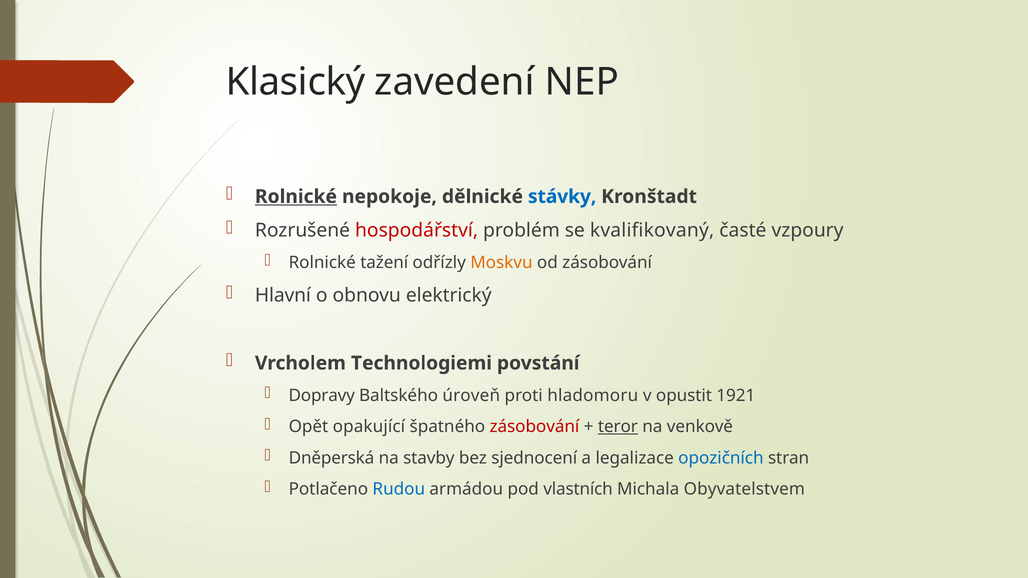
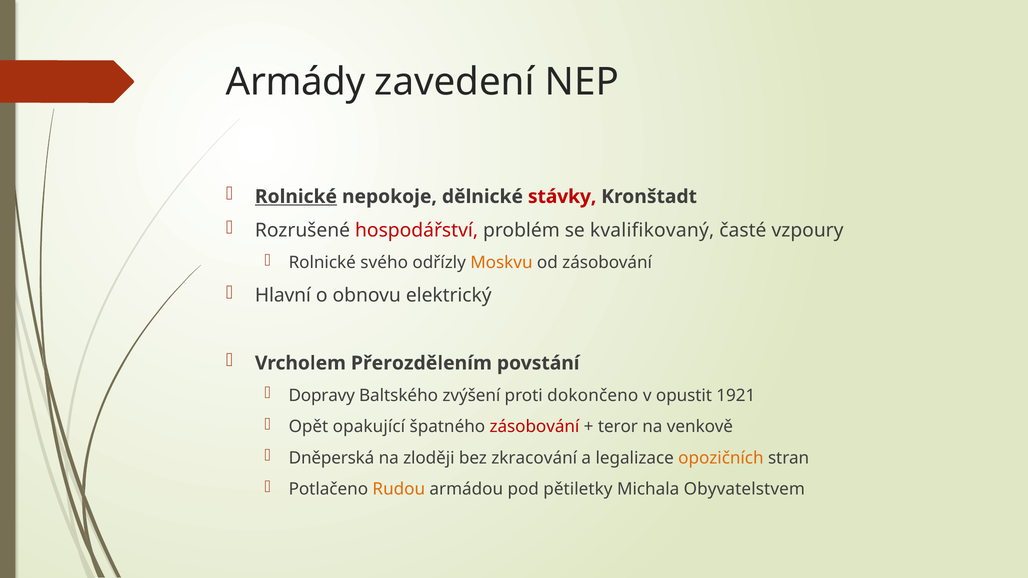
Klasický: Klasický -> Armády (296, 82)
stávky colour: blue -> red (562, 197)
tažení: tažení -> svého (384, 263)
Technologiemi: Technologiemi -> Přerozdělením (421, 363)
úroveň: úroveň -> zvýšení (471, 396)
hladomoru: hladomoru -> dokončeno (593, 396)
teror underline: present -> none (618, 427)
stavby: stavby -> zloději (429, 458)
sjednocení: sjednocení -> zkracování (534, 458)
opozičních colour: blue -> orange (721, 458)
Rudou colour: blue -> orange (399, 489)
vlastních: vlastních -> pětiletky (578, 489)
